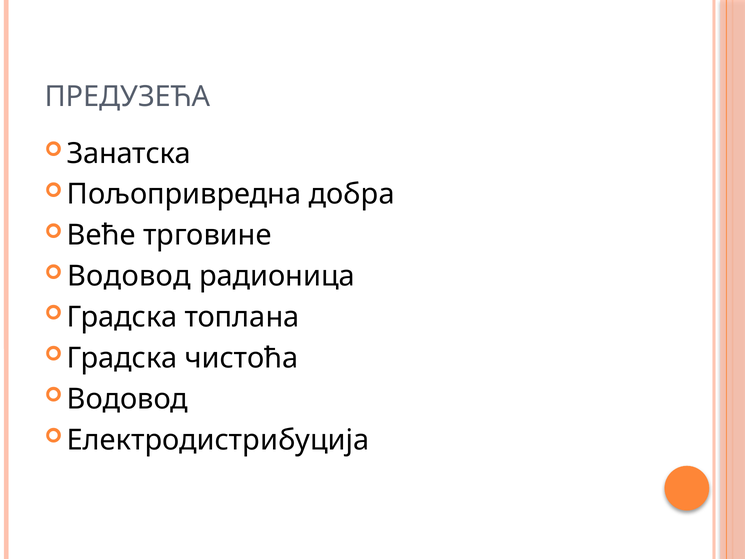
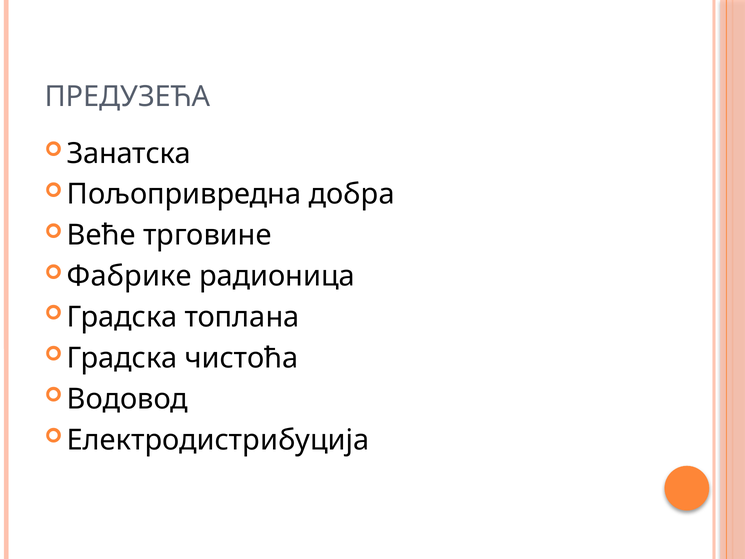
Водовод: Водовод -> Фабрике (129, 276)
